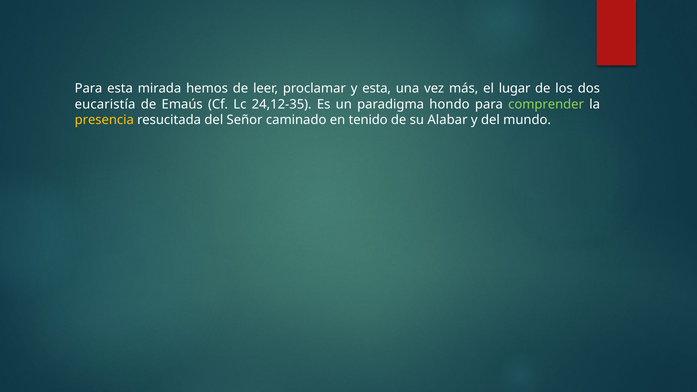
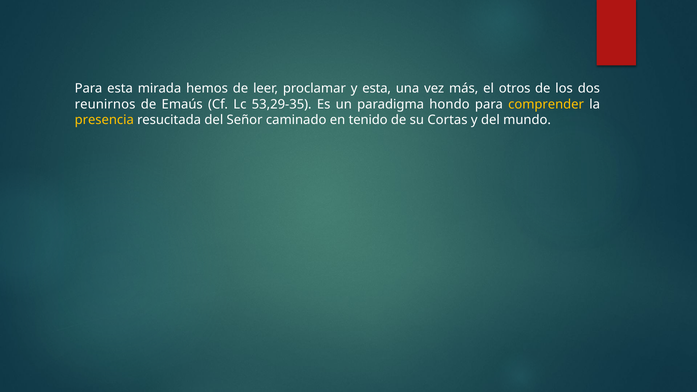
lugar: lugar -> otros (515, 89)
eucaristía: eucaristía -> reunirnos (105, 104)
24,12-35: 24,12-35 -> 53,29-35 (282, 104)
comprender colour: light green -> yellow (546, 104)
Alabar: Alabar -> Cortas (447, 120)
